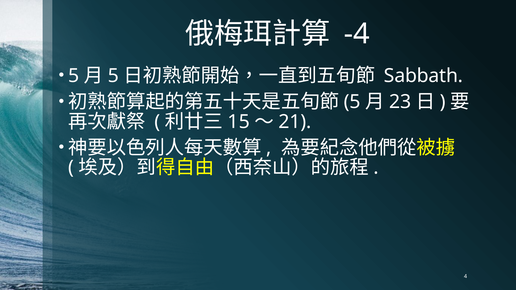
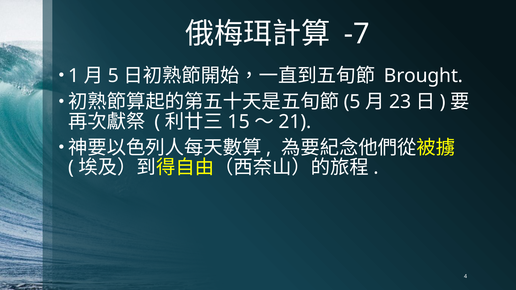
-4: -4 -> -7 (357, 34)
5: 5 -> 1 (74, 76)
Sabbath: Sabbath -> Brought (424, 76)
